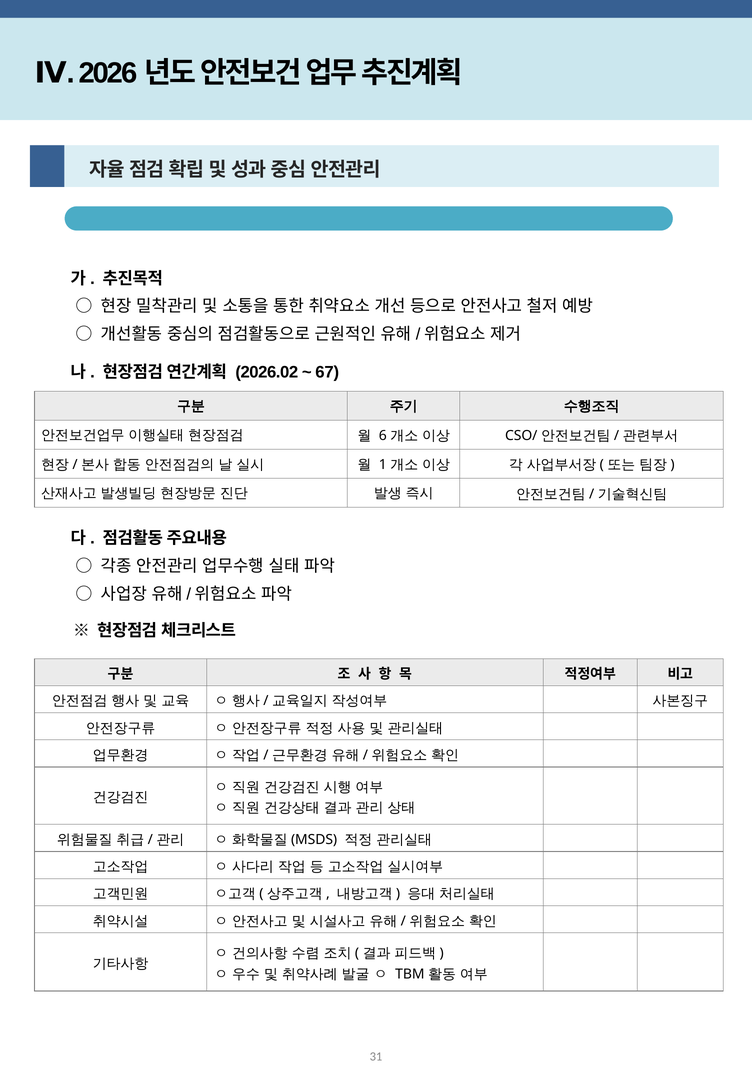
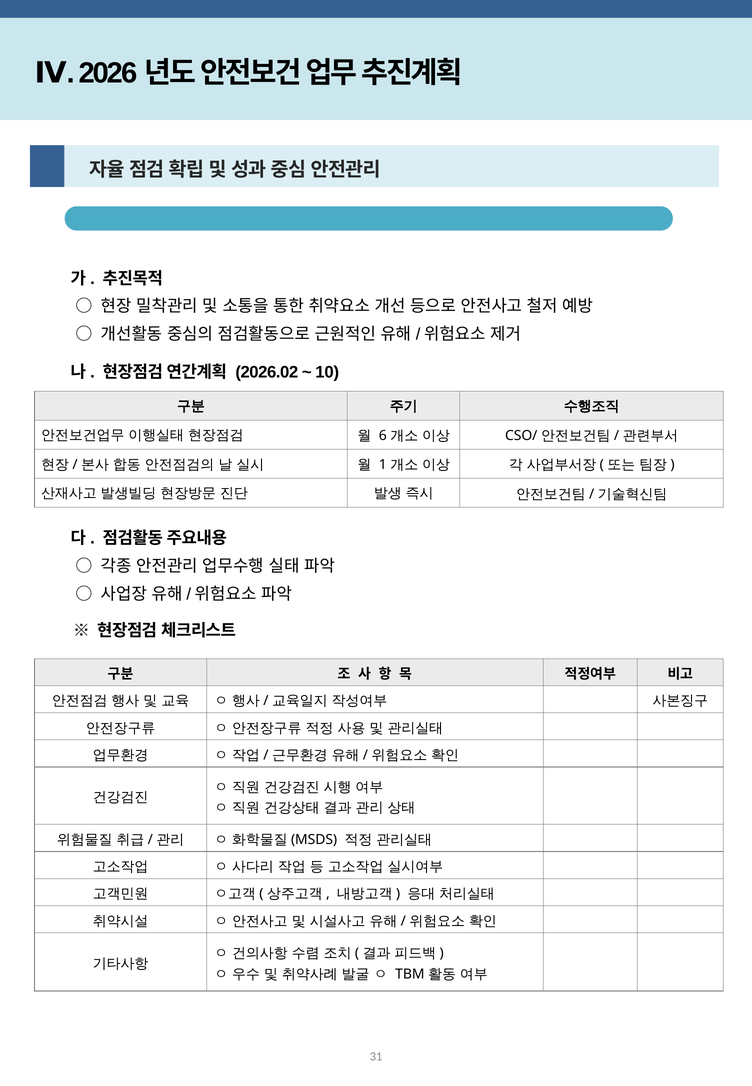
67: 67 -> 10 (327, 372)
